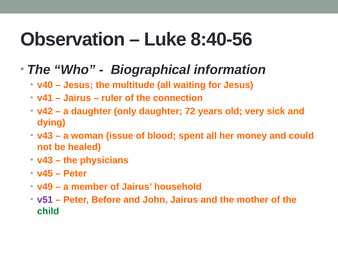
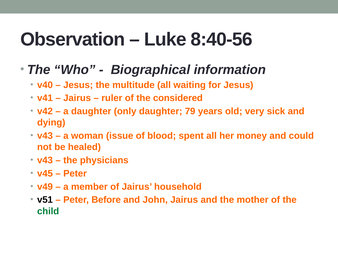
connection: connection -> considered (178, 98)
72: 72 -> 79 (190, 111)
v51 colour: purple -> black (45, 199)
